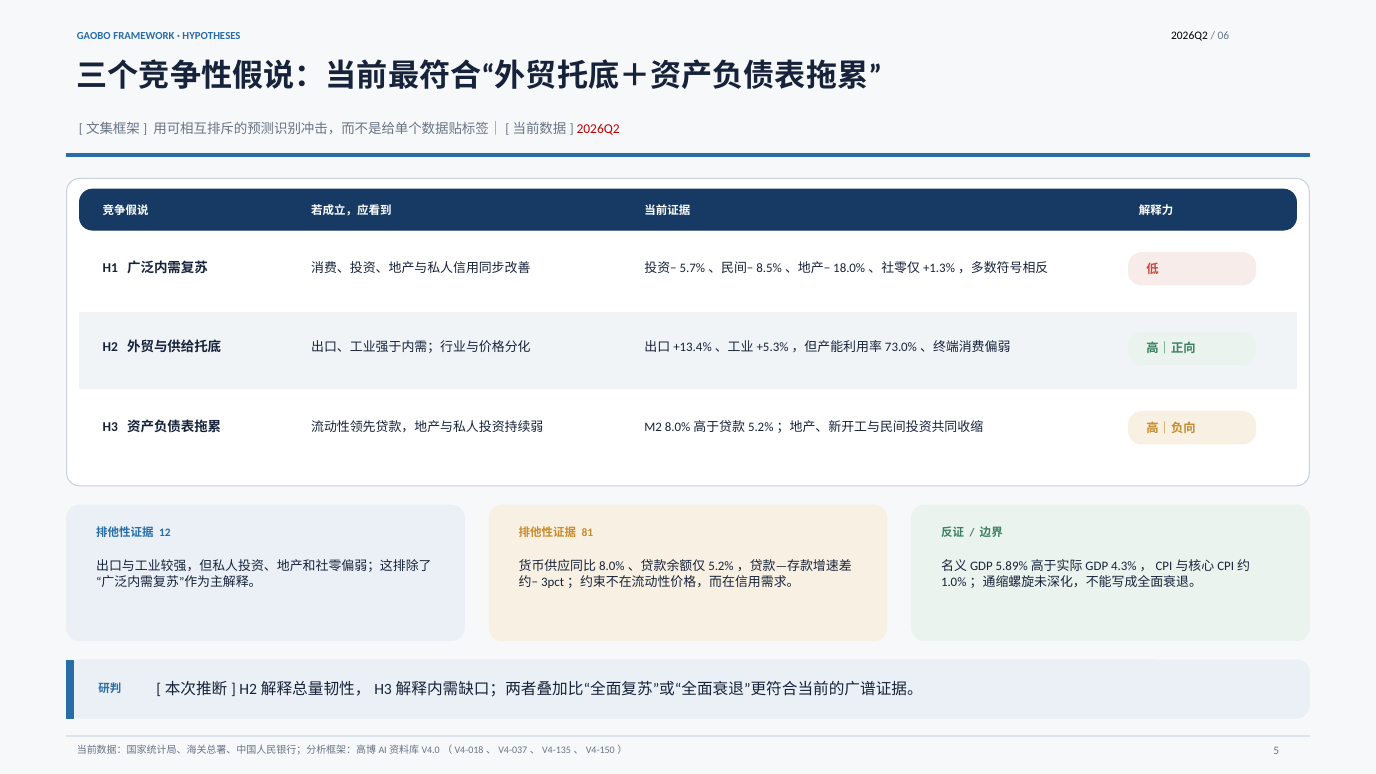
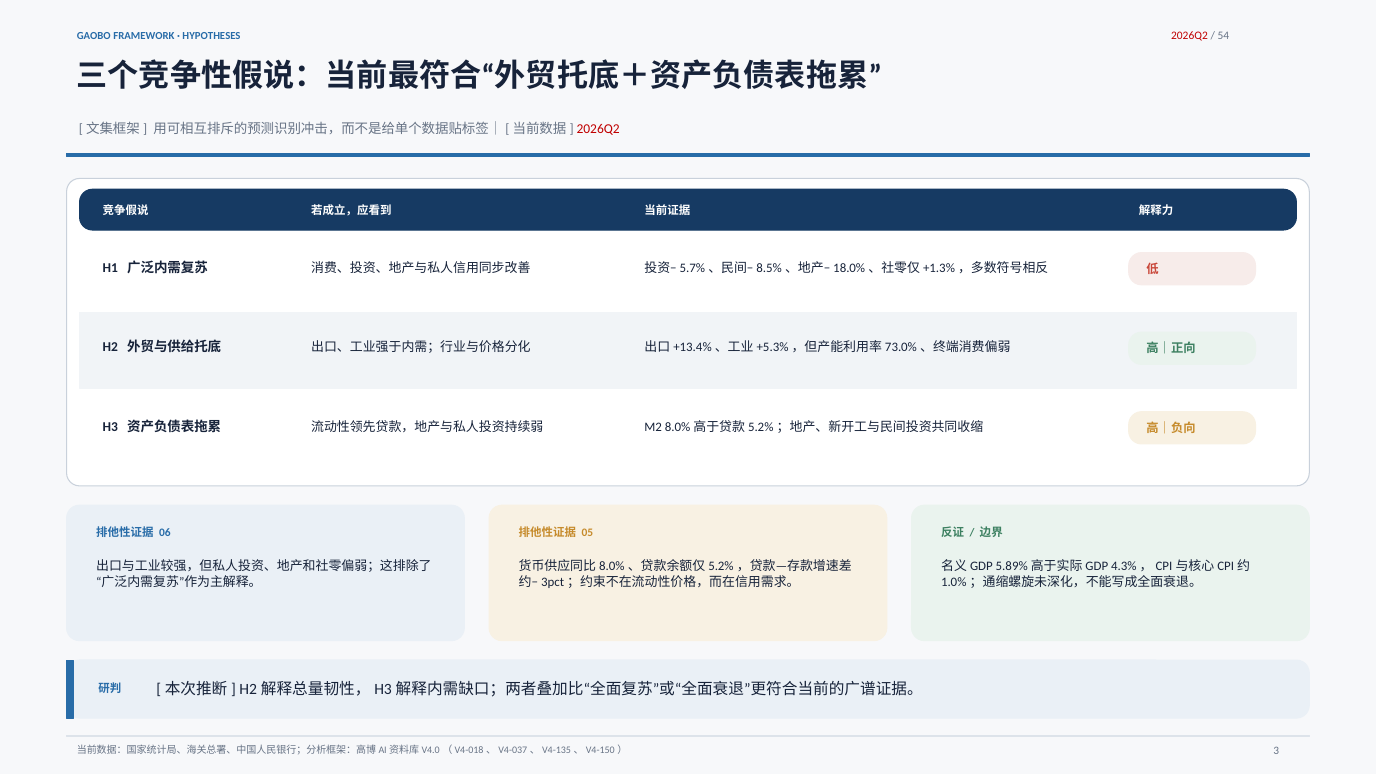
2026Q2 colour: black -> red (1189, 36)
06: 06 -> 54 (1223, 36)
12: 12 -> 06 (165, 533)
81: 81 -> 05 (587, 533)
5: 5 -> 3 (1276, 751)
